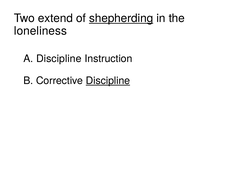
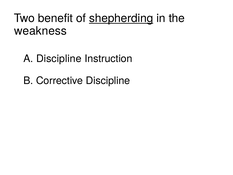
extend: extend -> benefit (55, 18)
loneliness: loneliness -> weakness (40, 31)
Discipline underline: present -> none (108, 81)
